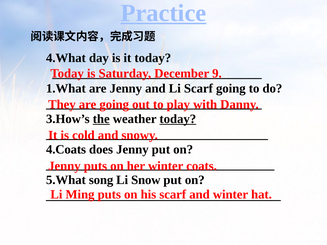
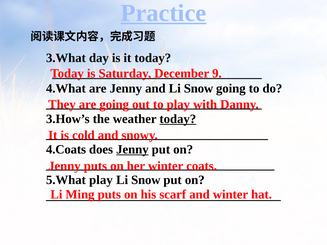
4.What: 4.What -> 3.What (66, 58)
1.What: 1.What -> 4.What (66, 89)
and Li Scarf: Scarf -> Snow (198, 89)
the underline: present -> none (101, 119)
Jenny underline: none -> present (132, 150)
5.What song: song -> play (101, 180)
